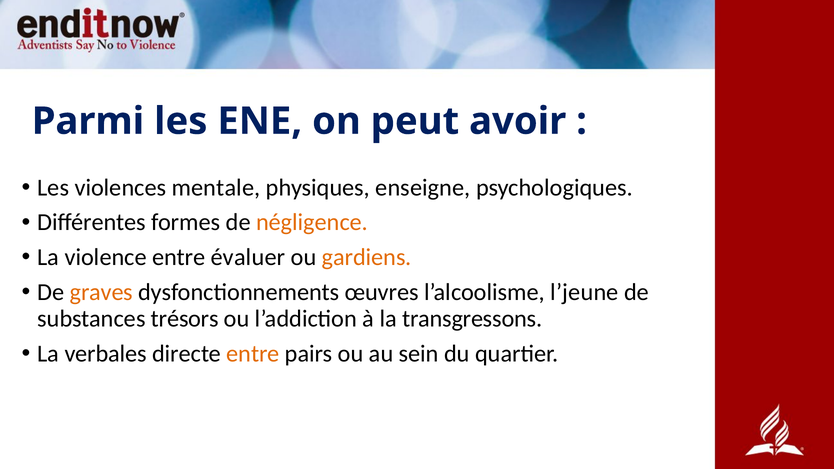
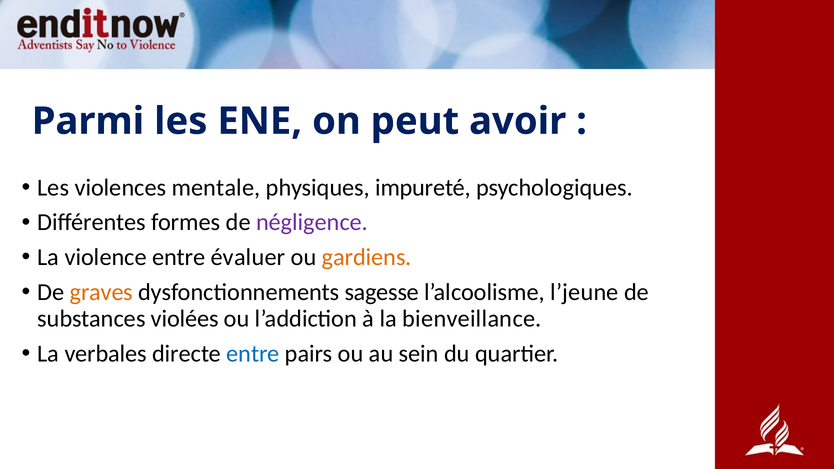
enseigne: enseigne -> impureté (423, 188)
négligence colour: orange -> purple (312, 223)
œuvres: œuvres -> sagesse (382, 292)
trésors: trésors -> violées (185, 319)
transgressons: transgressons -> bienveillance (472, 319)
entre colour: orange -> blue (253, 354)
